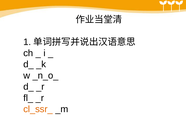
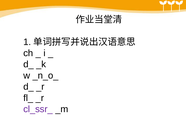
cl_ssr_ colour: orange -> purple (38, 109)
